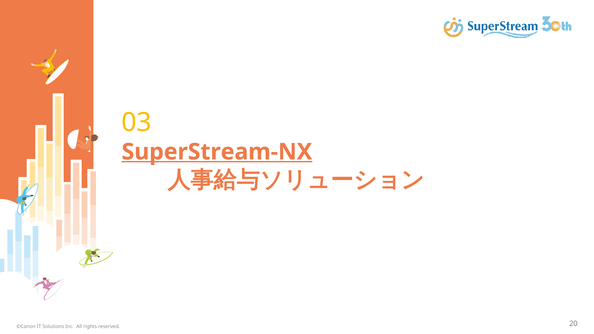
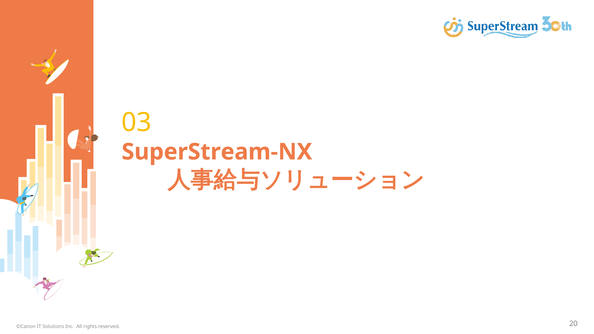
SuperStream-NX underline: present -> none (217, 152)
